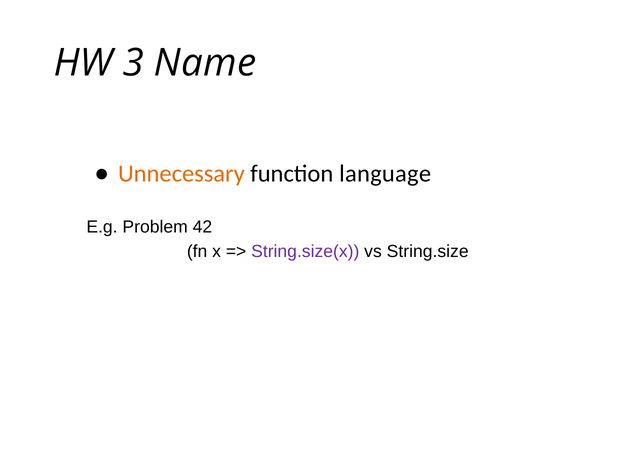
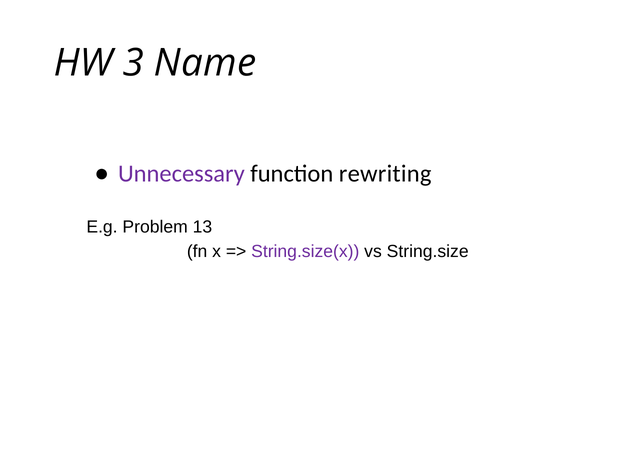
Unnecessary colour: orange -> purple (181, 174)
language: language -> rewriting (385, 174)
42: 42 -> 13 (202, 227)
